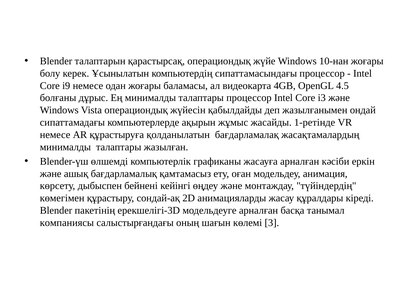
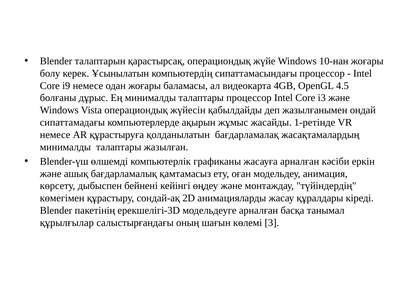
компаниясы: компаниясы -> құрылғылар (67, 223)
